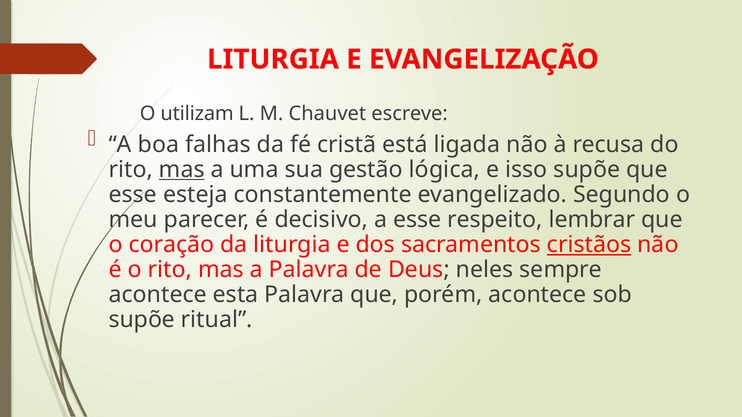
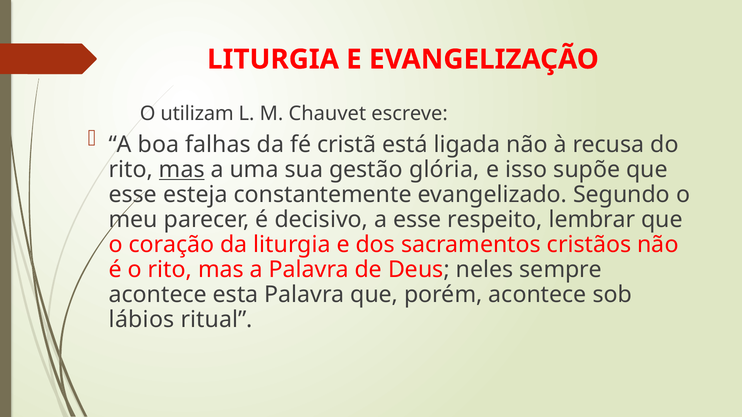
lógica: lógica -> glória (444, 170)
cristãos underline: present -> none (589, 245)
supõe: supõe -> lábios (142, 320)
